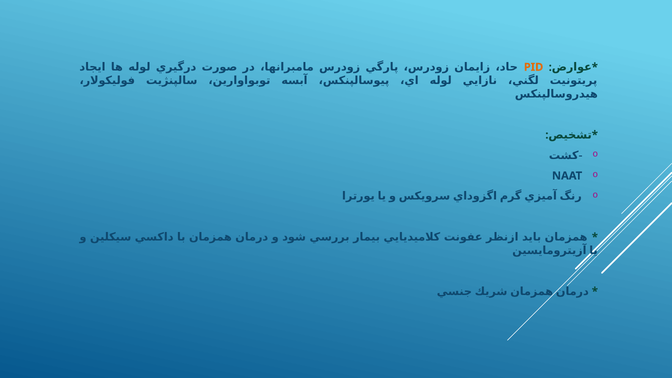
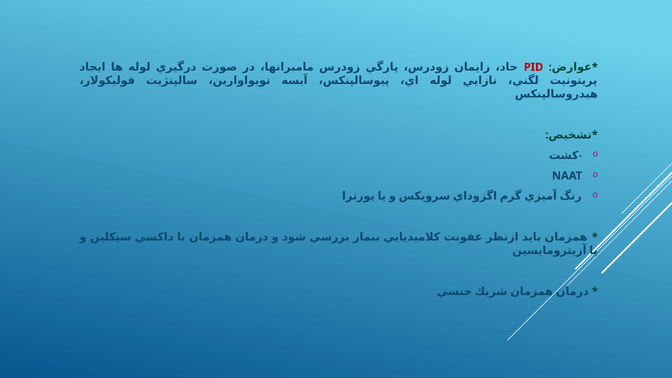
PID colour: orange -> red (534, 67)
